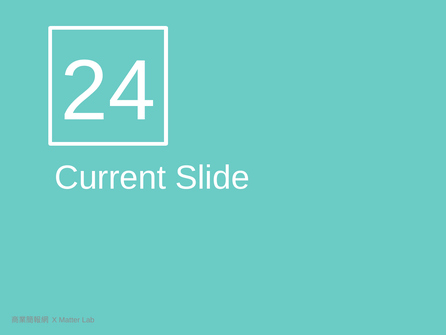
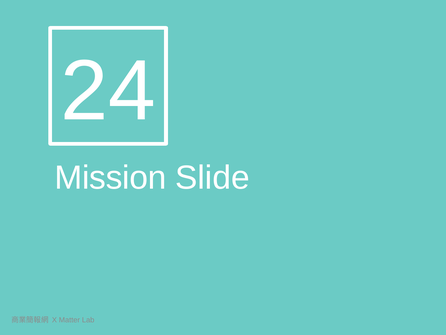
Current: Current -> Mission (110, 177)
